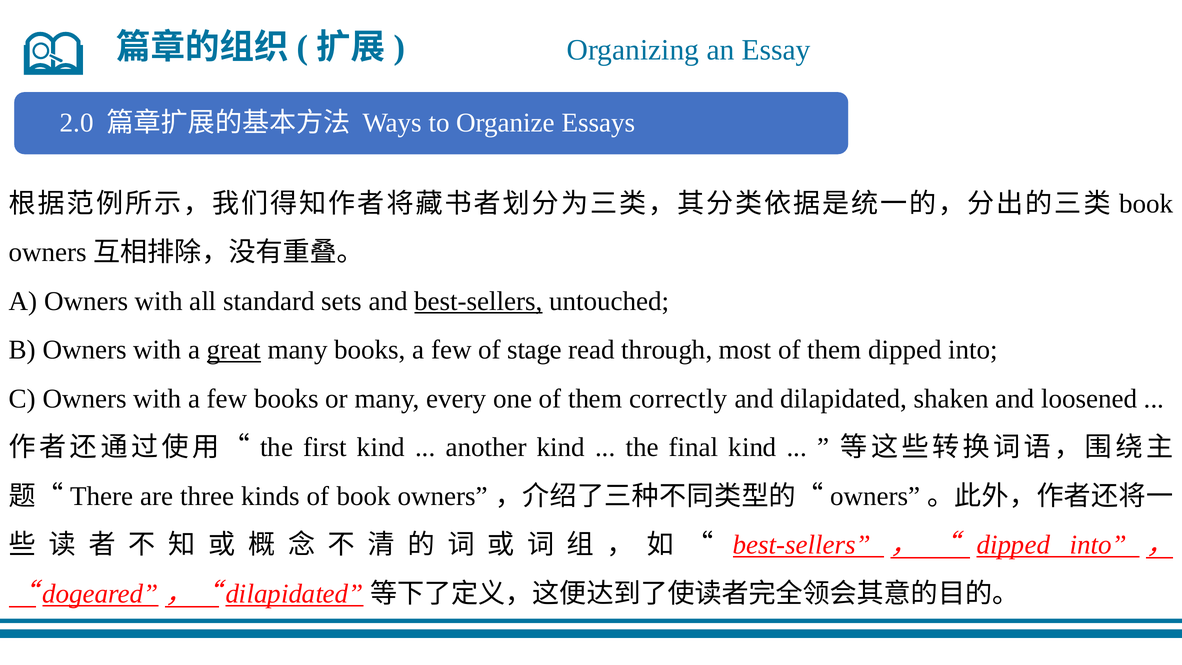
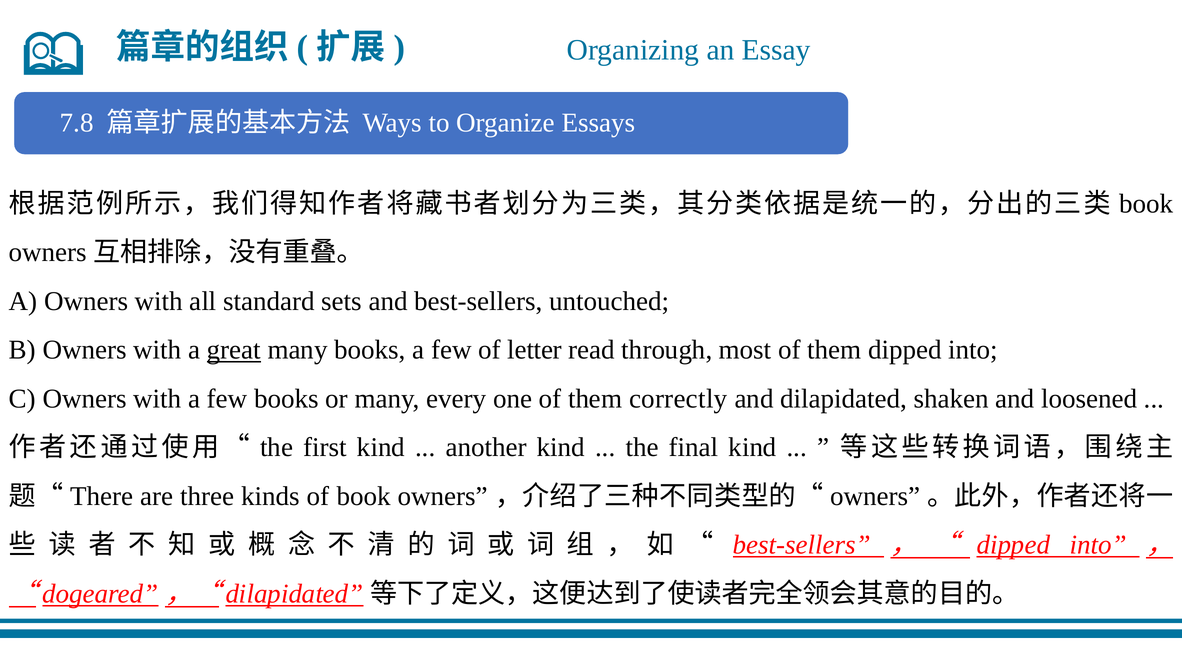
2.0: 2.0 -> 7.8 (77, 123)
best-sellers underline: present -> none (479, 301)
stage: stage -> letter (535, 350)
